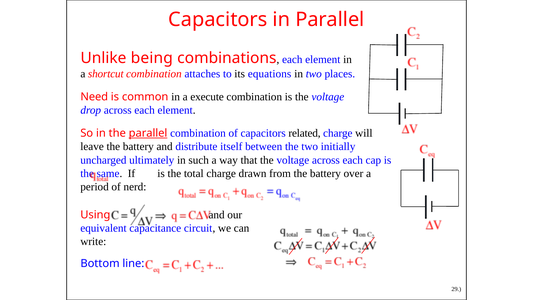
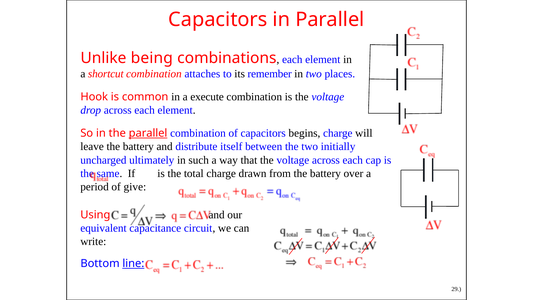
equations: equations -> remember (270, 74)
Need: Need -> Hook (94, 97)
related: related -> begins (304, 133)
nerd: nerd -> give (135, 187)
line underline: none -> present (133, 263)
